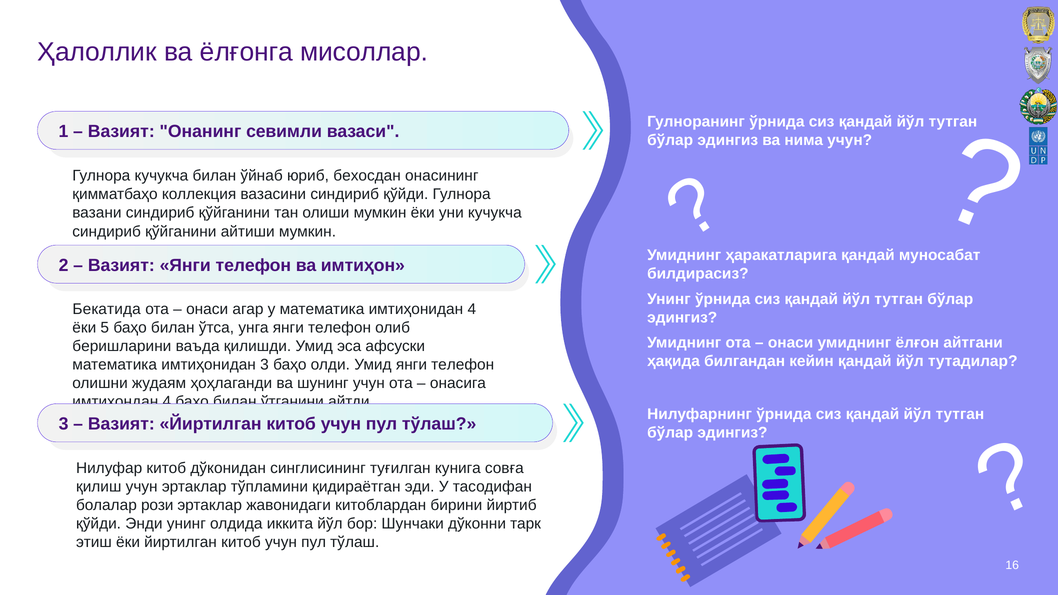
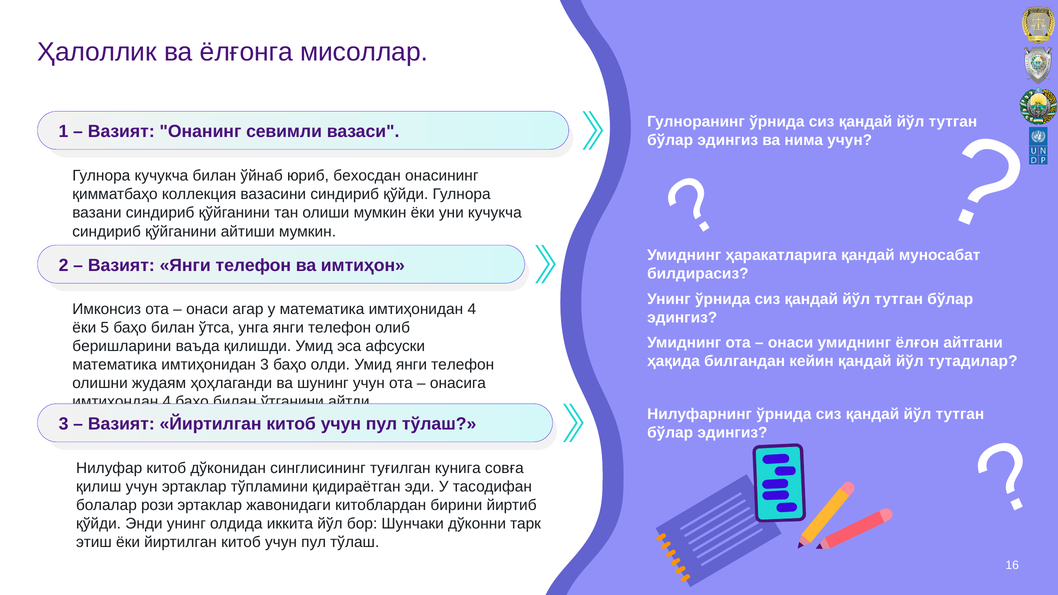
Бeкатида: Бeкатида -> Имконсиз (107, 309)
